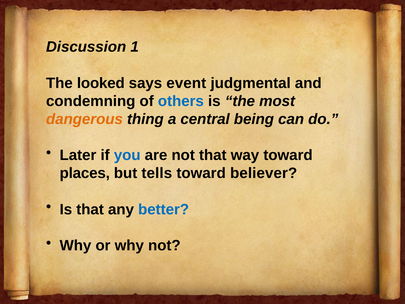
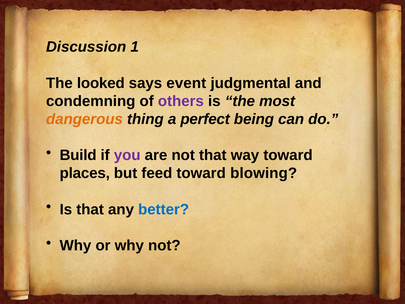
others colour: blue -> purple (181, 101)
central: central -> perfect (205, 119)
Later: Later -> Build (78, 155)
you colour: blue -> purple (127, 155)
tells: tells -> feed (157, 173)
believer: believer -> blowing (264, 173)
